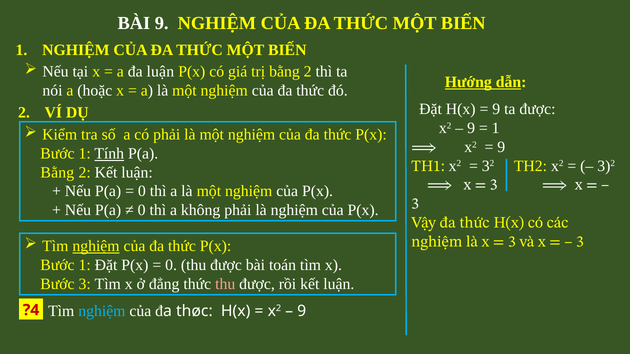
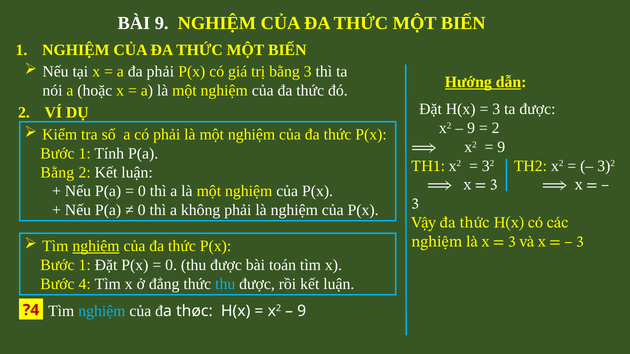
đa luận: luận -> phải (160, 72)
trị bằng 2: 2 -> 3 (308, 72)
9: 9 -> 3 (496, 109)
1: 1 -> 2 (496, 128)
Tính underline: present -> none (109, 154)
Bước 3: 3 -> 4 (85, 284)
thu colour: pink -> light blue (225, 284)
